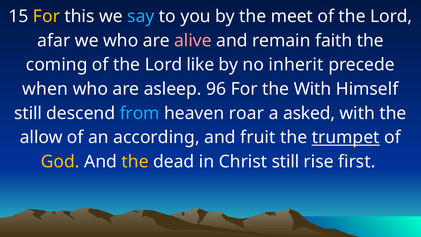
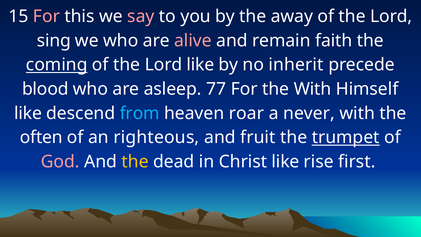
For colour: yellow -> pink (46, 16)
say colour: light blue -> pink (141, 16)
meet: meet -> away (292, 16)
afar: afar -> sing (54, 41)
coming underline: none -> present (57, 65)
when: when -> blood (45, 89)
96: 96 -> 77 (216, 89)
still: still -> like (28, 113)
asked: asked -> never (309, 113)
allow: allow -> often (41, 137)
according: according -> righteous (156, 137)
God colour: yellow -> pink (60, 162)
Christ still: still -> like (286, 162)
